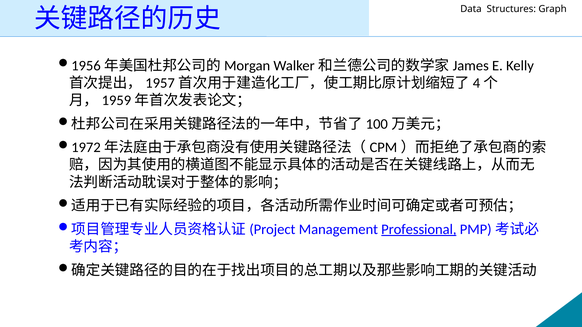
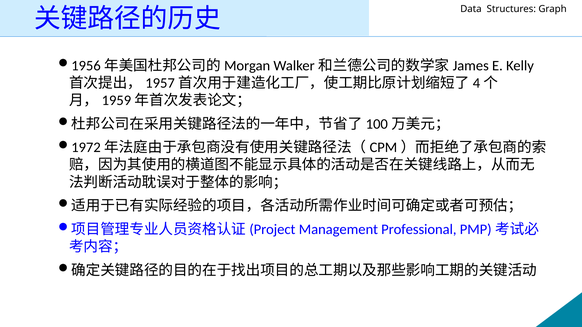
Professional underline: present -> none (419, 230)
